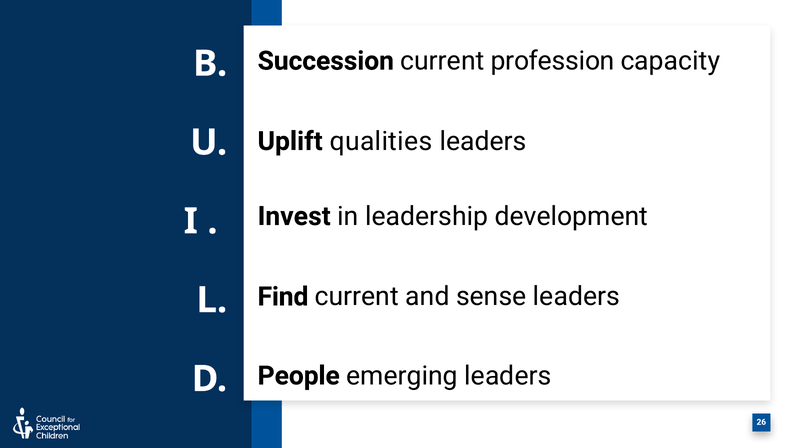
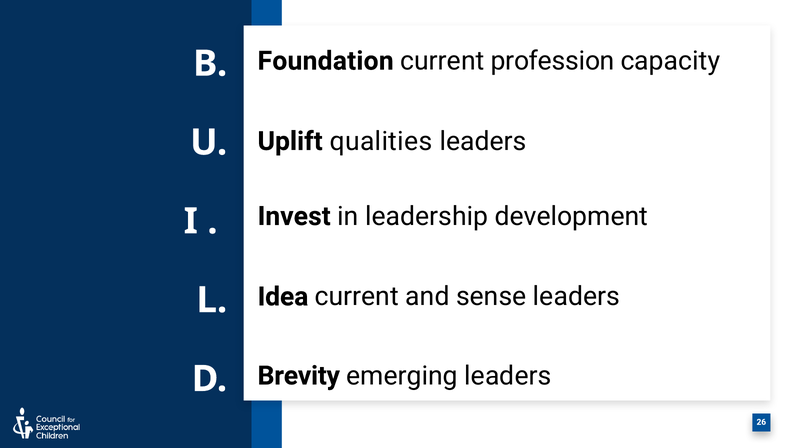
Succession: Succession -> Foundation (326, 61)
Find: Find -> Idea (283, 297)
People: People -> Brevity (299, 376)
